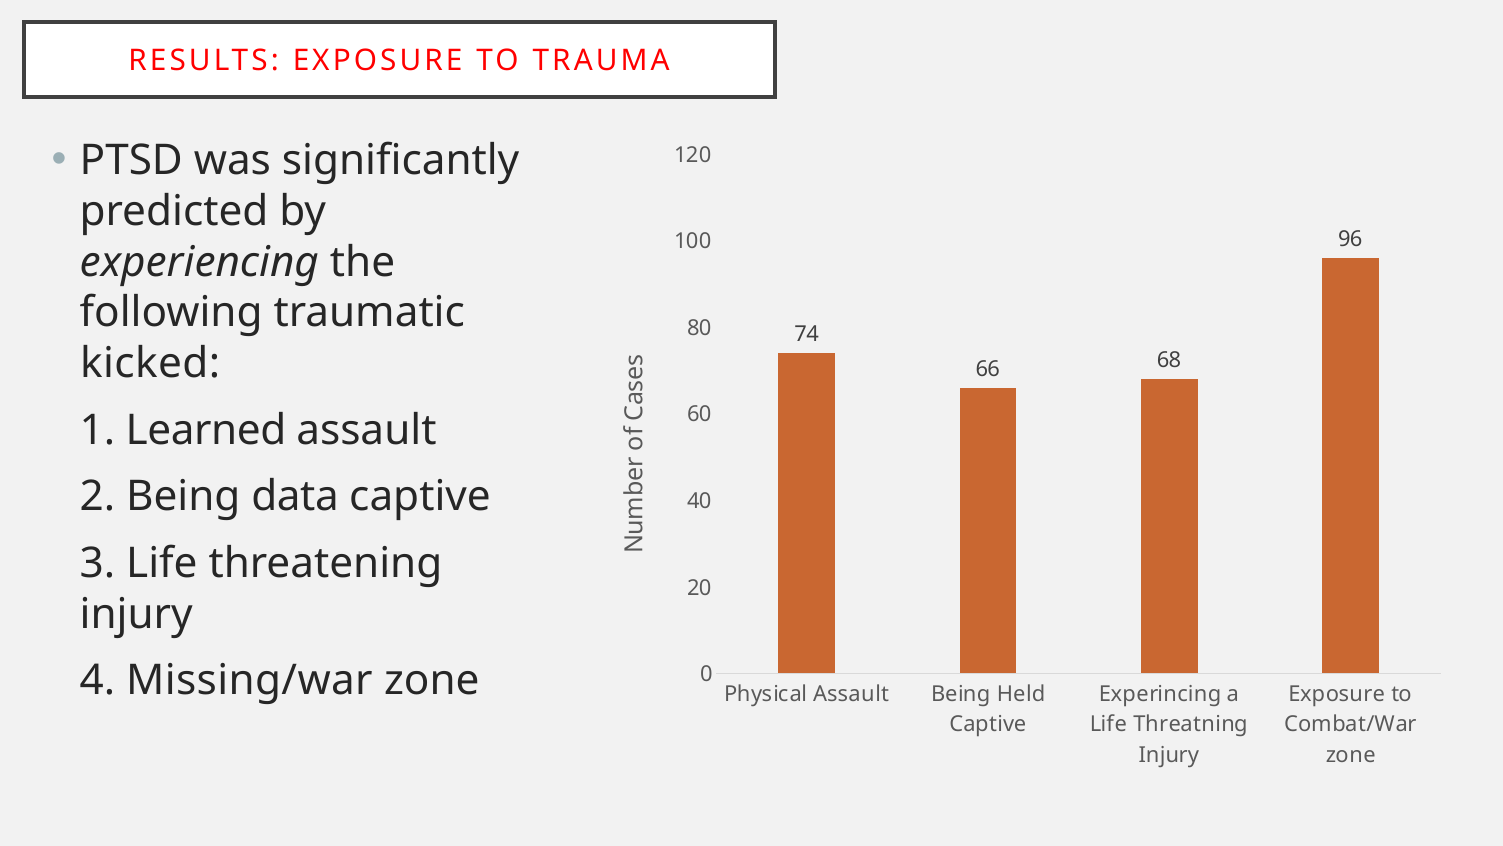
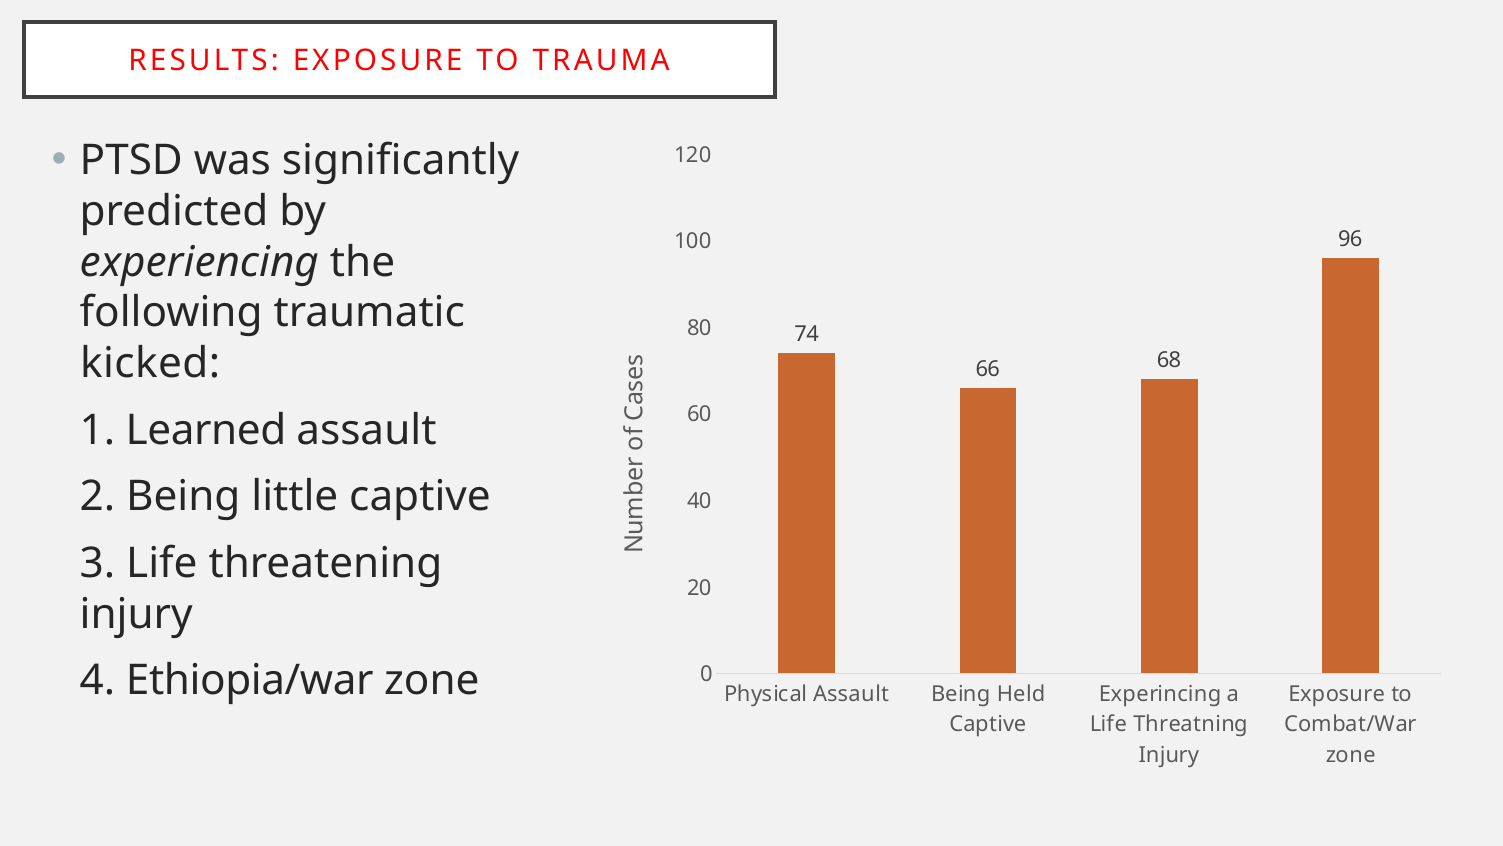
data: data -> little (295, 496)
Missing/war: Missing/war -> Ethiopia/war (250, 680)
